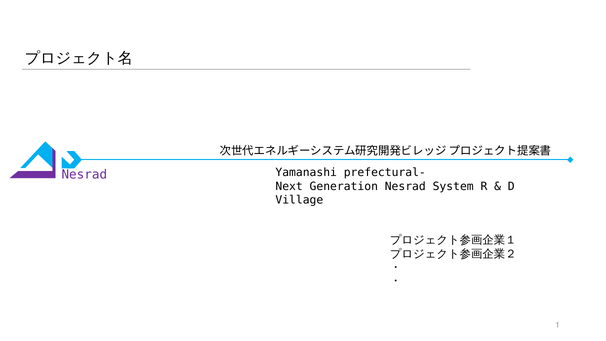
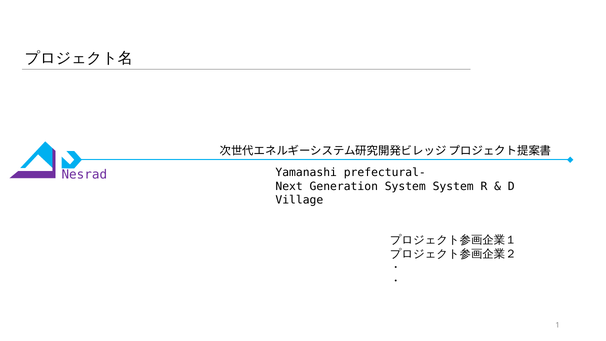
Generation Nesrad: Nesrad -> System (405, 186)
